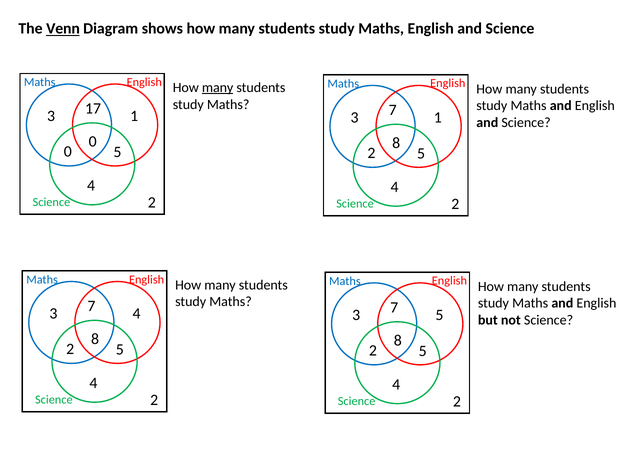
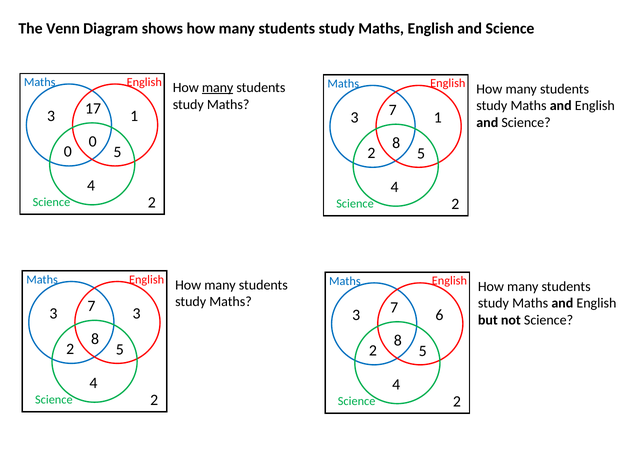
Venn underline: present -> none (63, 29)
3 4: 4 -> 3 (137, 313)
3 5: 5 -> 6 (439, 315)
